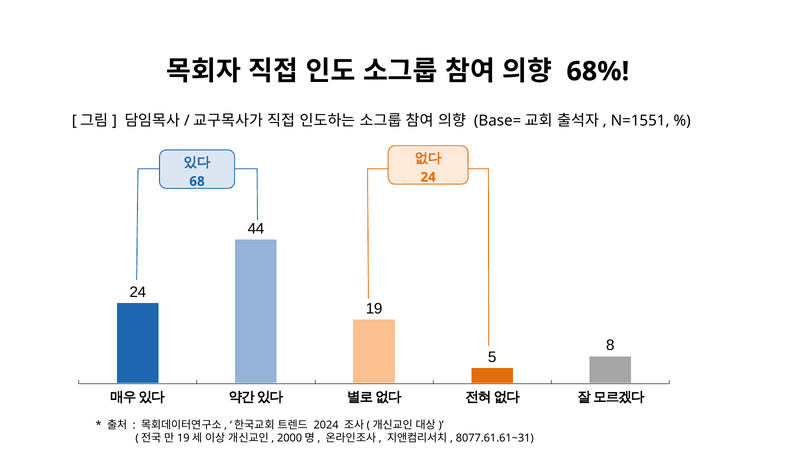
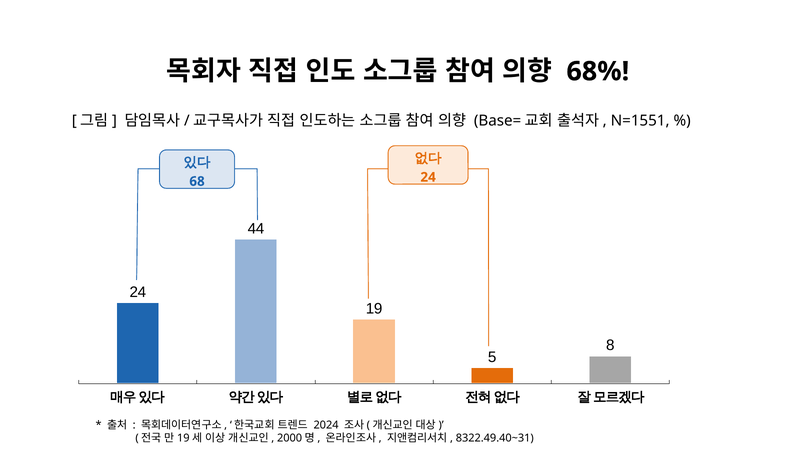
8077.61.61~31: 8077.61.61~31 -> 8322.49.40~31 (495, 438)
